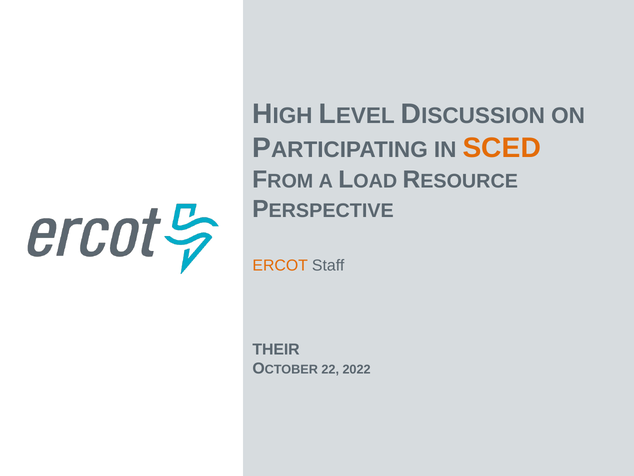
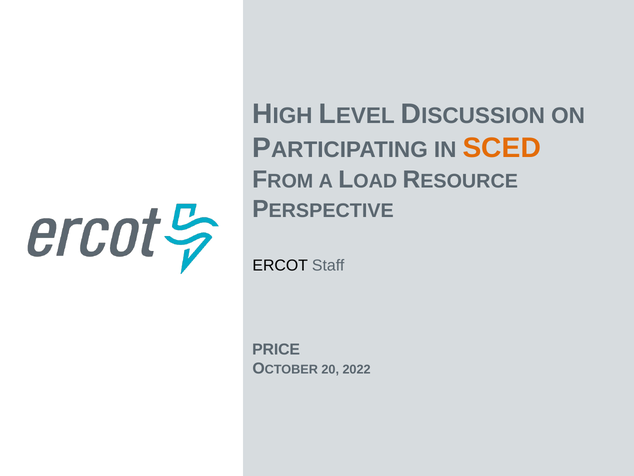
ERCOT colour: orange -> black (280, 265)
THEIR: THEIR -> PRICE (276, 349)
22: 22 -> 20 (330, 369)
